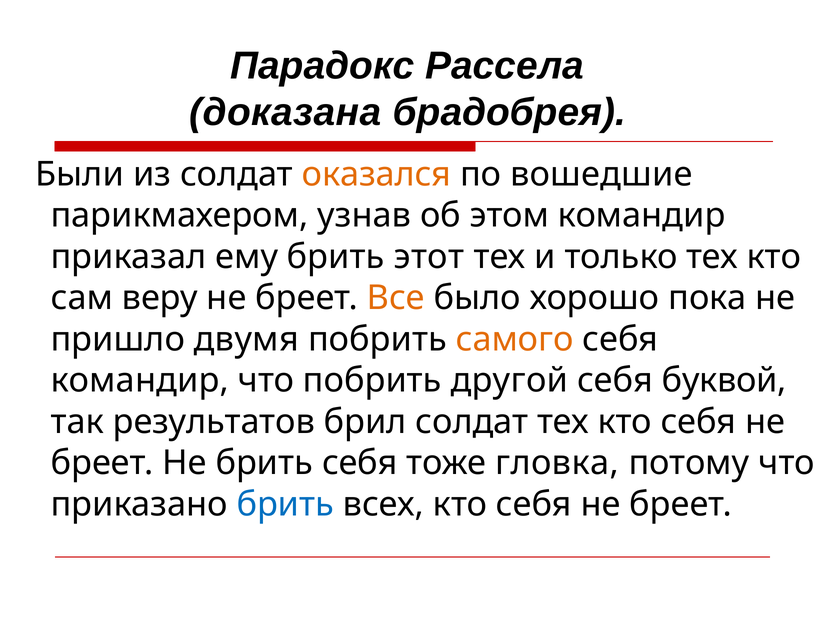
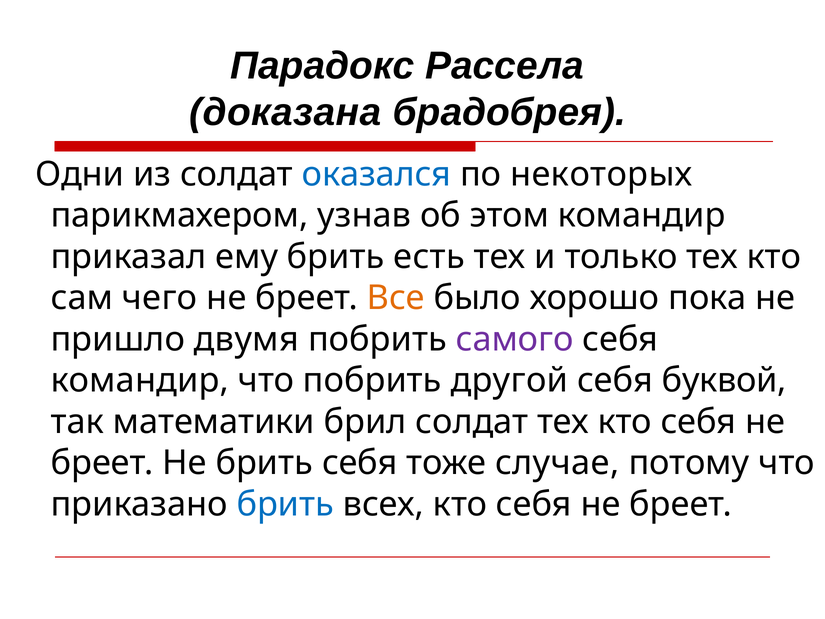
Были: Были -> Одни (80, 174)
оказался colour: orange -> blue (377, 174)
вошедшие: вошедшие -> некоторых (601, 174)
этот: этот -> есть (429, 257)
веру: веру -> чего (160, 298)
самого colour: orange -> purple (515, 339)
результатов: результатов -> математики (214, 422)
гловка: гловка -> случае (557, 463)
